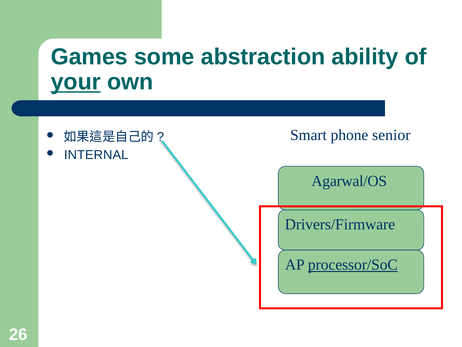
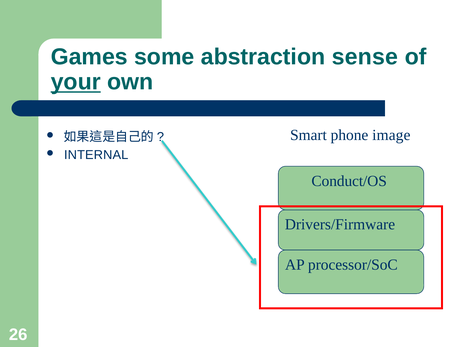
ability: ability -> sense (365, 57)
senior: senior -> image (391, 135)
Agarwal/OS: Agarwal/OS -> Conduct/OS (349, 181)
processor/SoC underline: present -> none (353, 264)
